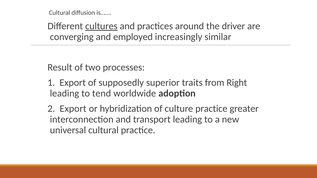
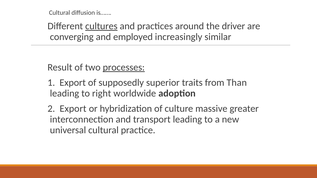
processes underline: none -> present (124, 68)
Right: Right -> Than (237, 83)
tend: tend -> right (102, 94)
culture practice: practice -> massive (211, 109)
